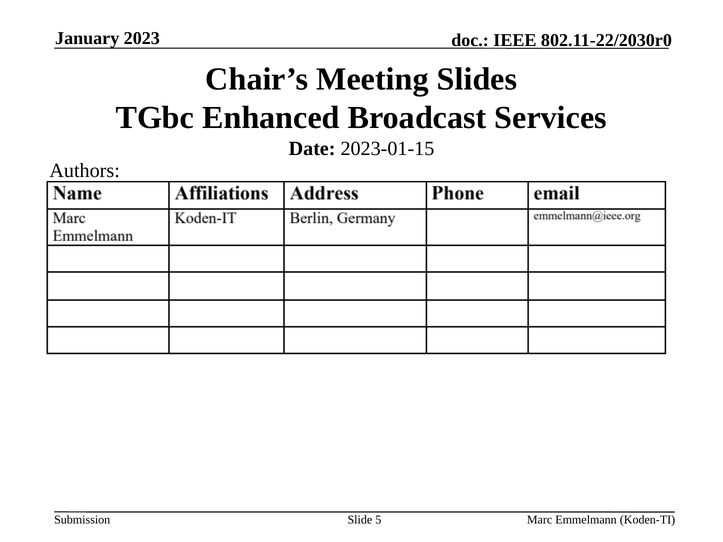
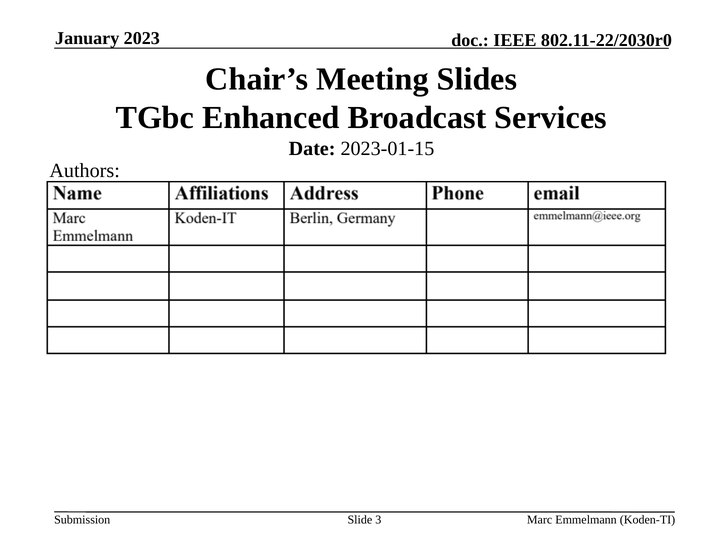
5: 5 -> 3 (378, 520)
